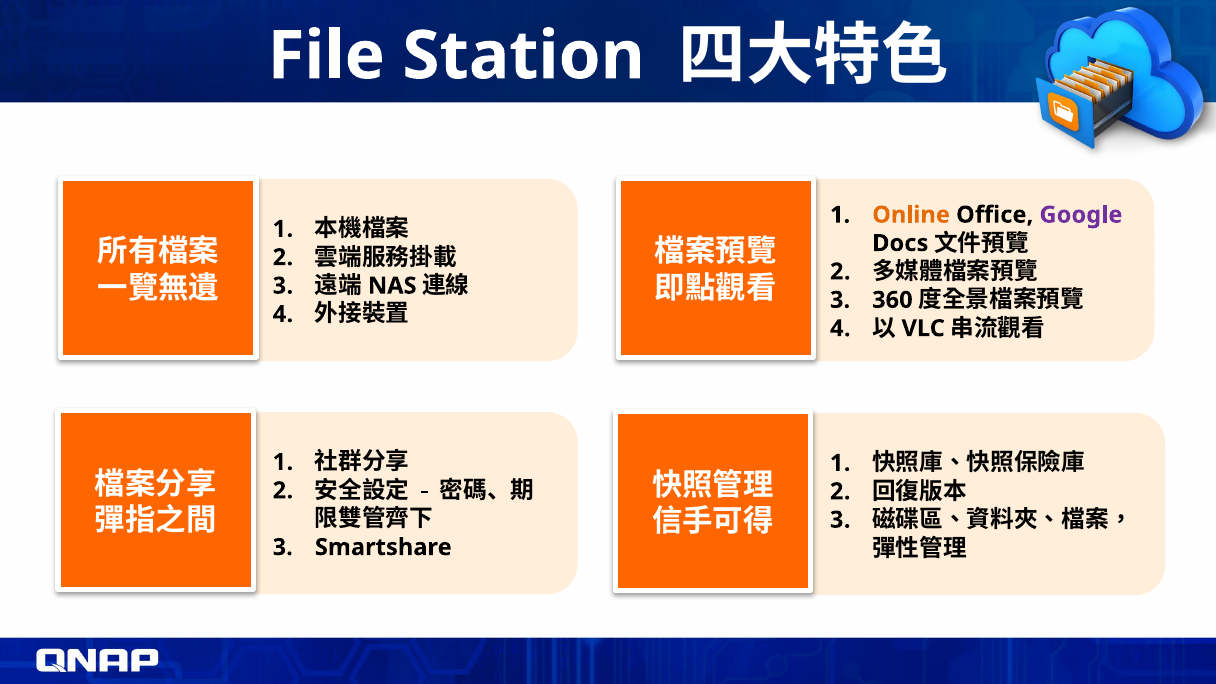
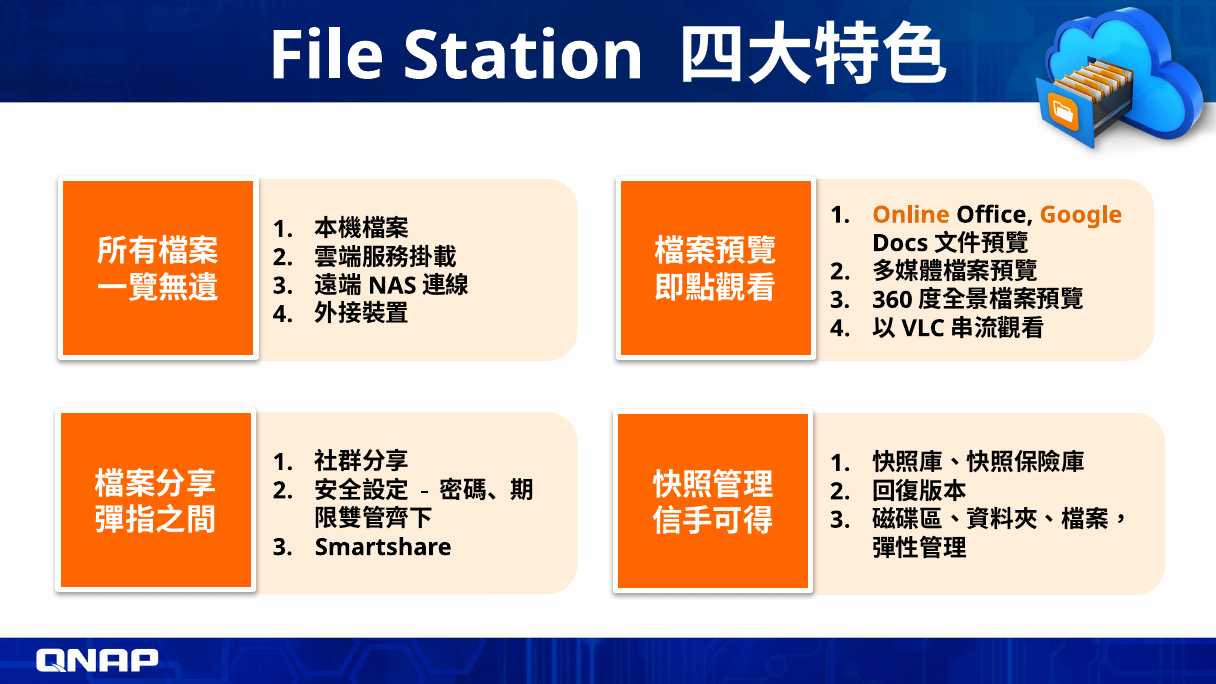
Google colour: purple -> orange (1081, 215)
